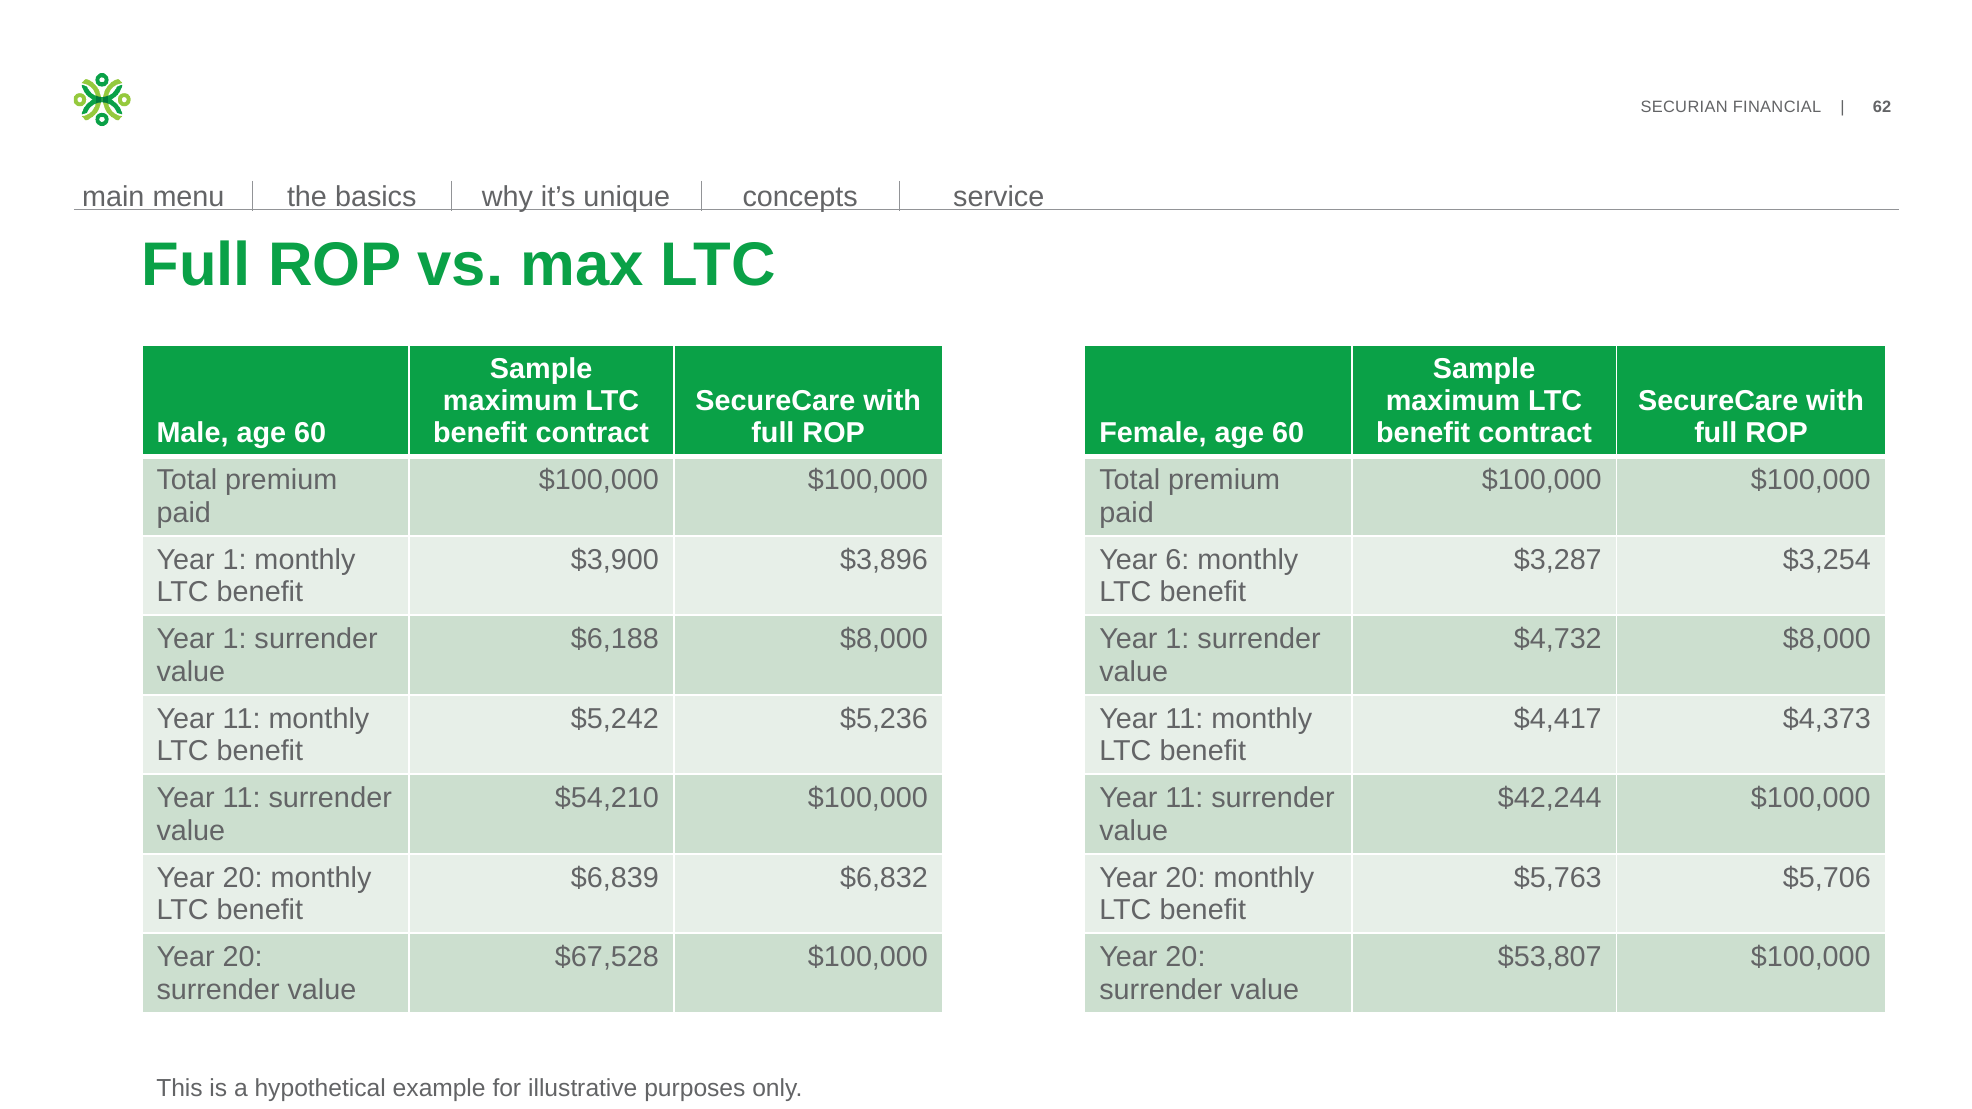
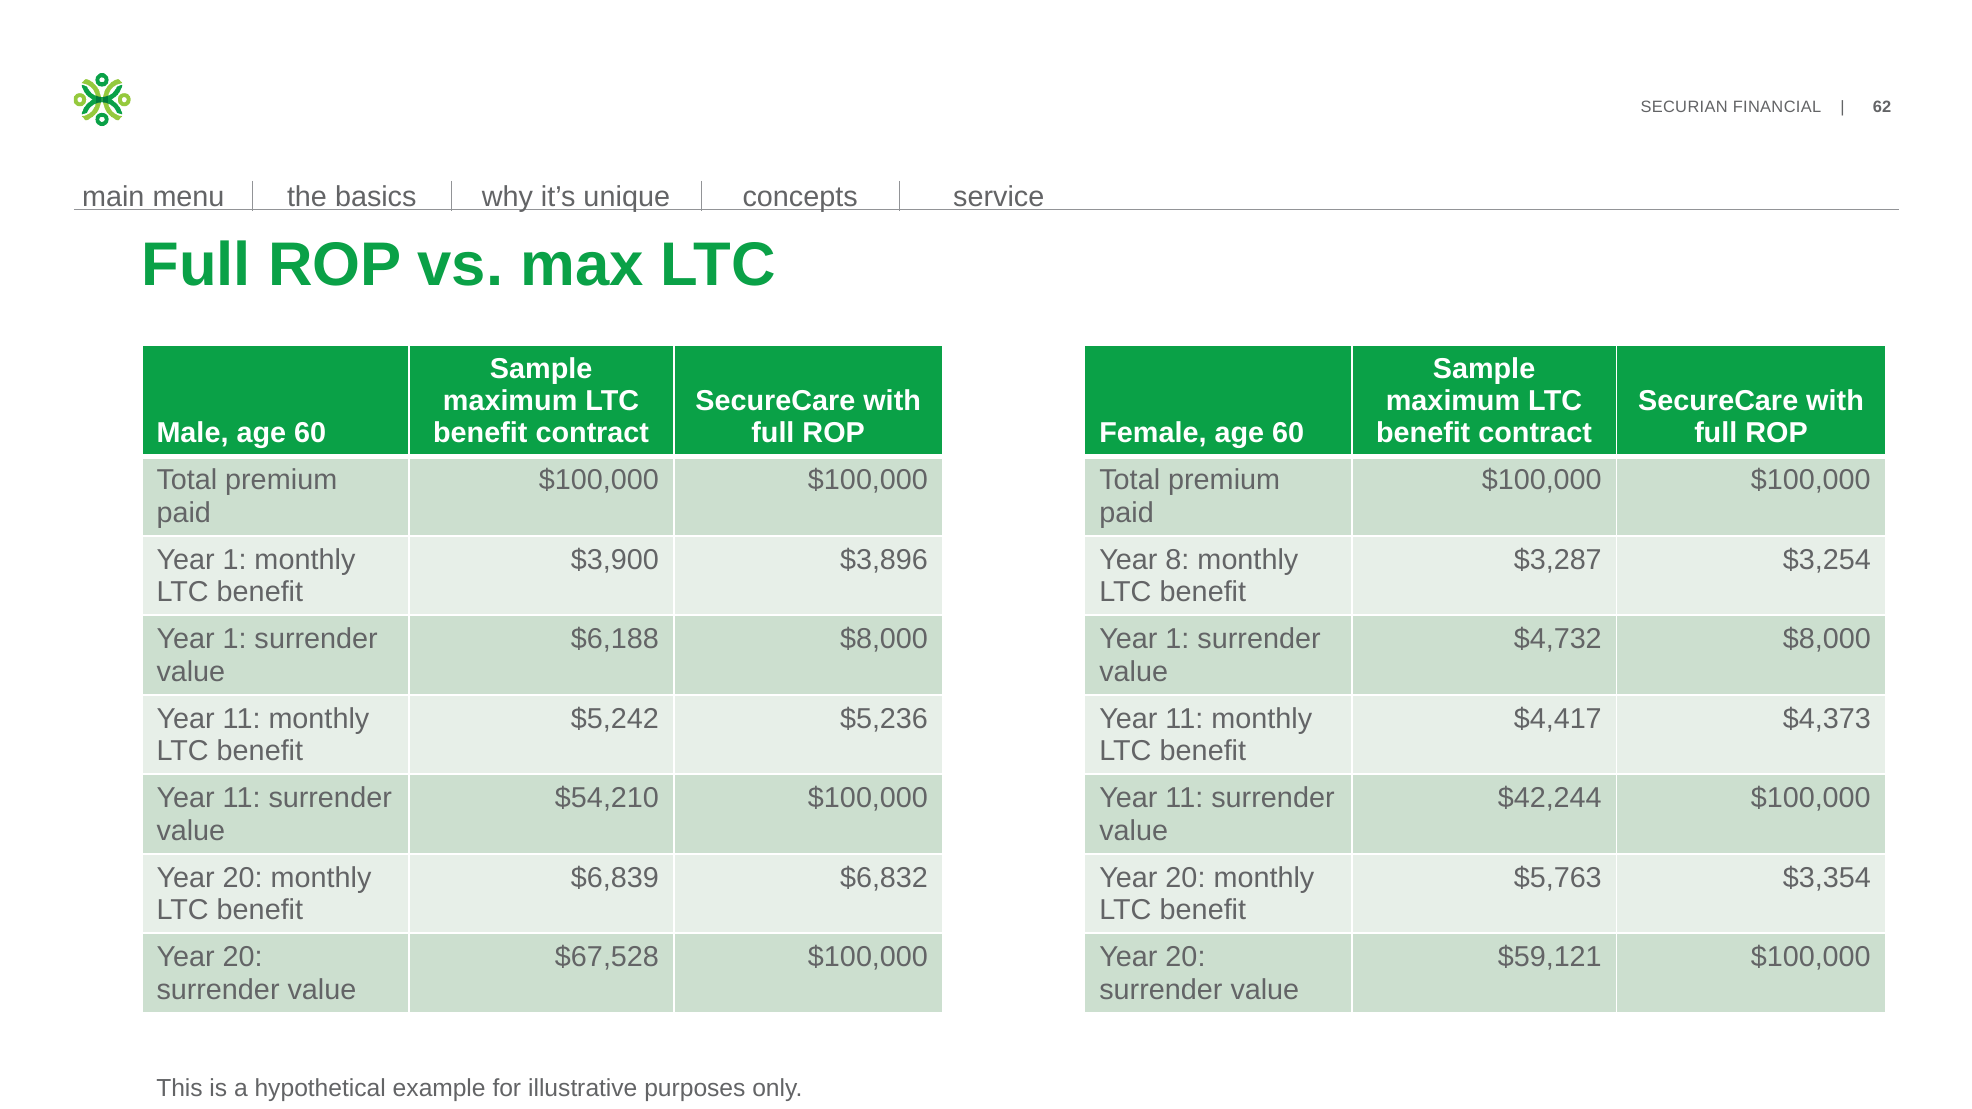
6: 6 -> 8 (1177, 560)
$5,706: $5,706 -> $3,354 (1827, 878)
$53,807: $53,807 -> $59,121 (1550, 957)
